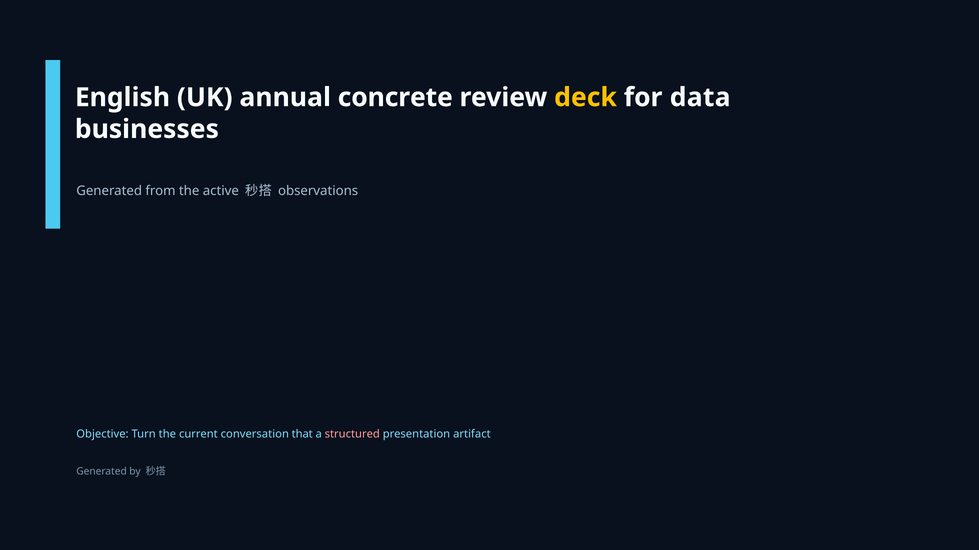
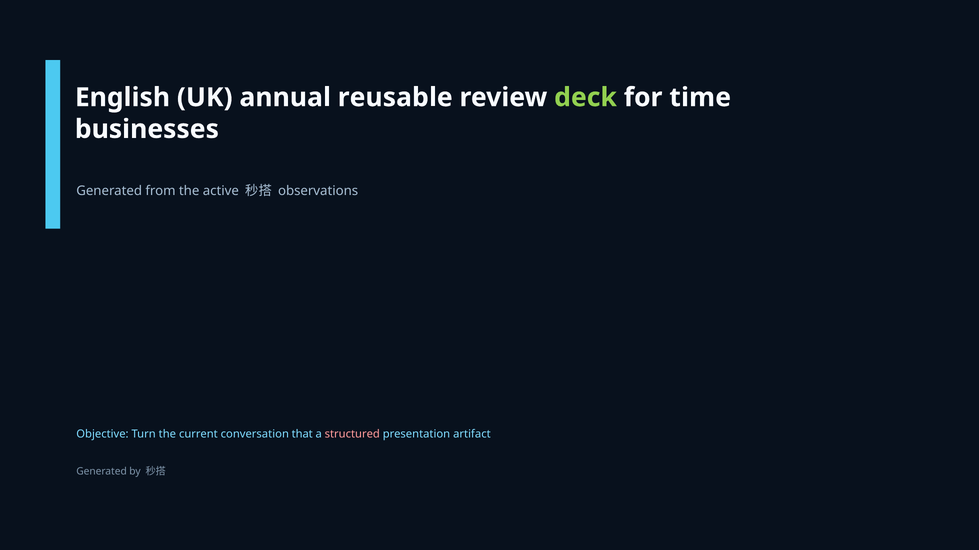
concrete: concrete -> reusable (395, 98)
deck colour: yellow -> light green (585, 98)
data: data -> time (700, 98)
